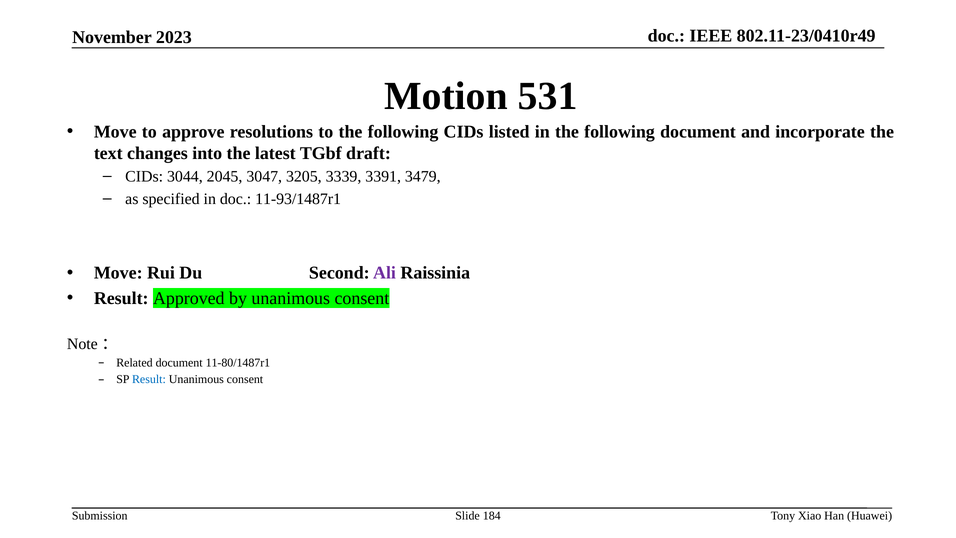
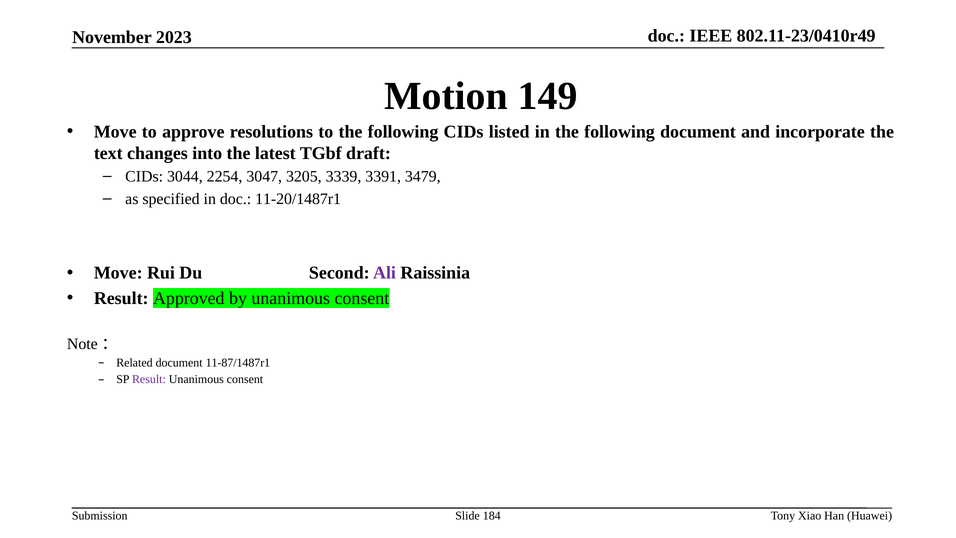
531: 531 -> 149 (548, 96)
2045: 2045 -> 2254 (225, 176)
11-93/1487r1: 11-93/1487r1 -> 11-20/1487r1 (298, 199)
11-80/1487r1: 11-80/1487r1 -> 11-87/1487r1 (238, 363)
Result colour: blue -> purple (149, 379)
